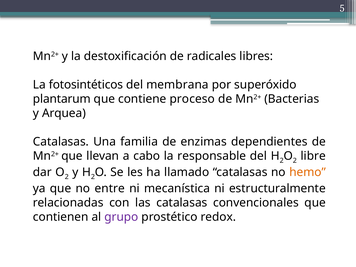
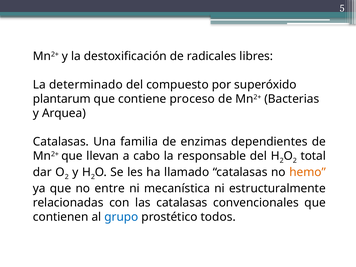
fotosintéticos: fotosintéticos -> determinado (86, 85)
membrana: membrana -> compuesto (177, 85)
libre: libre -> total (313, 156)
grupo colour: purple -> blue (121, 217)
redox: redox -> todos (218, 217)
